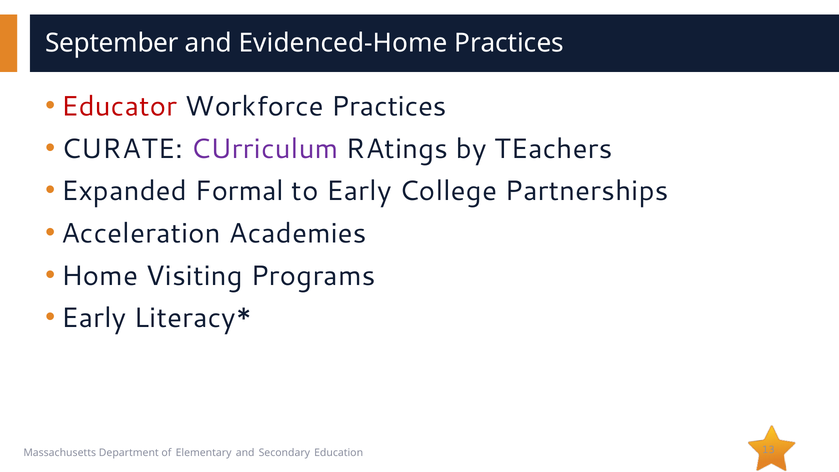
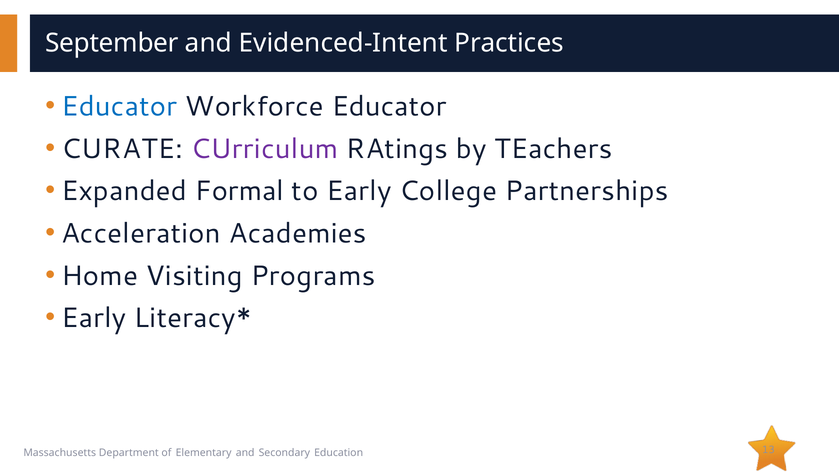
Evidenced-Home: Evidenced-Home -> Evidenced-Intent (343, 43)
Educator colour: red -> blue (119, 107)
Workforce Practices: Practices -> Educator (389, 107)
